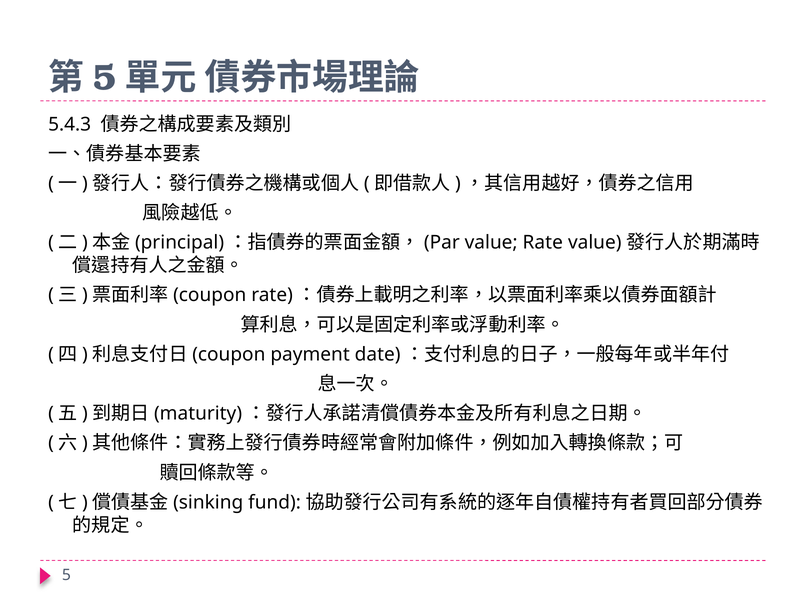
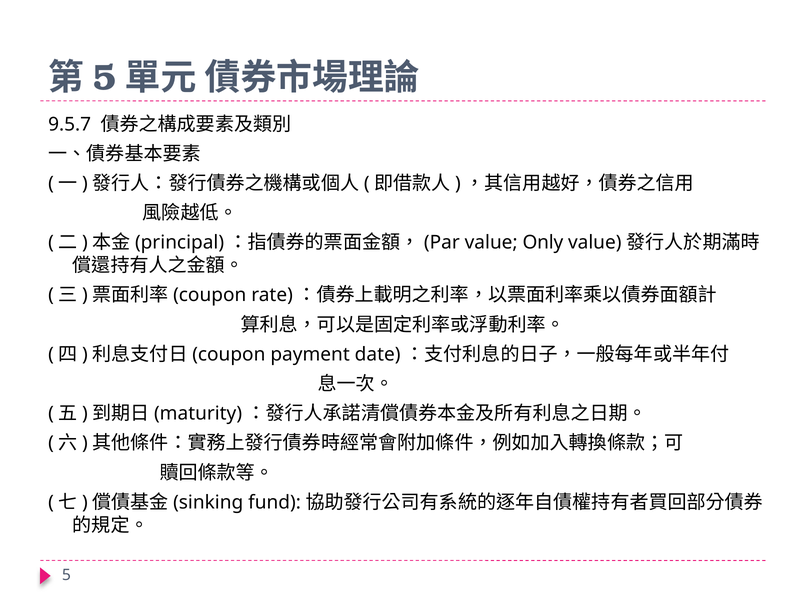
5.4.3: 5.4.3 -> 9.5.7 (70, 124)
Rate: Rate -> Only (543, 242)
